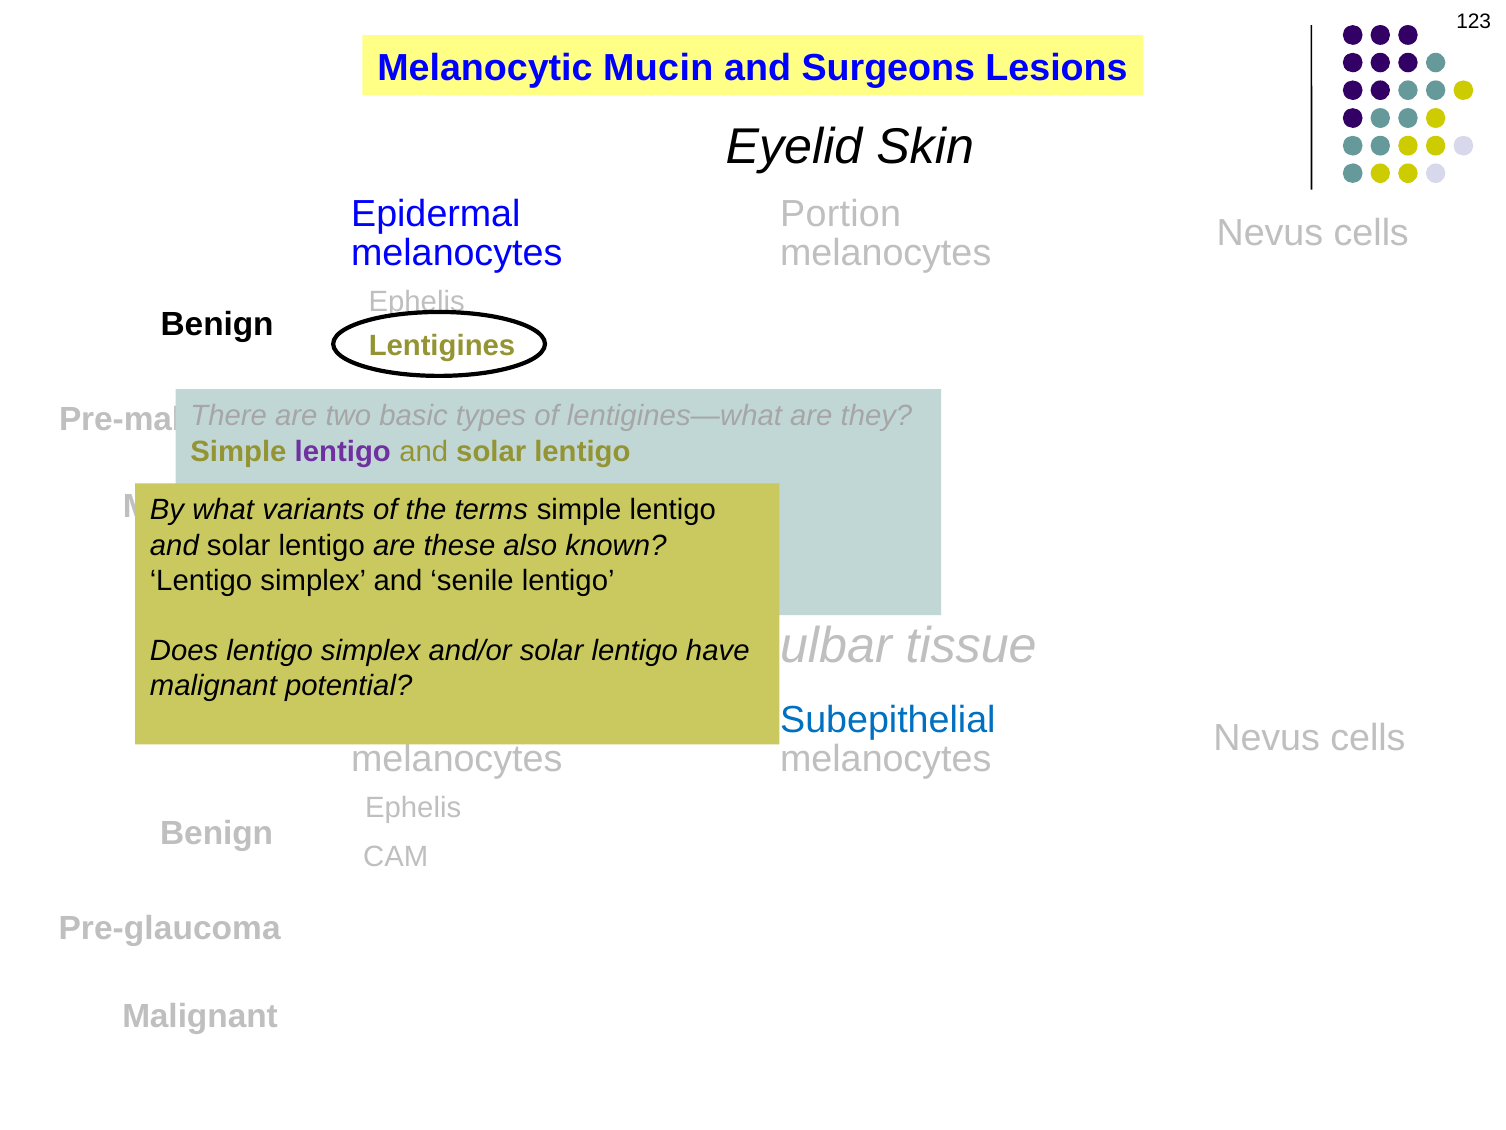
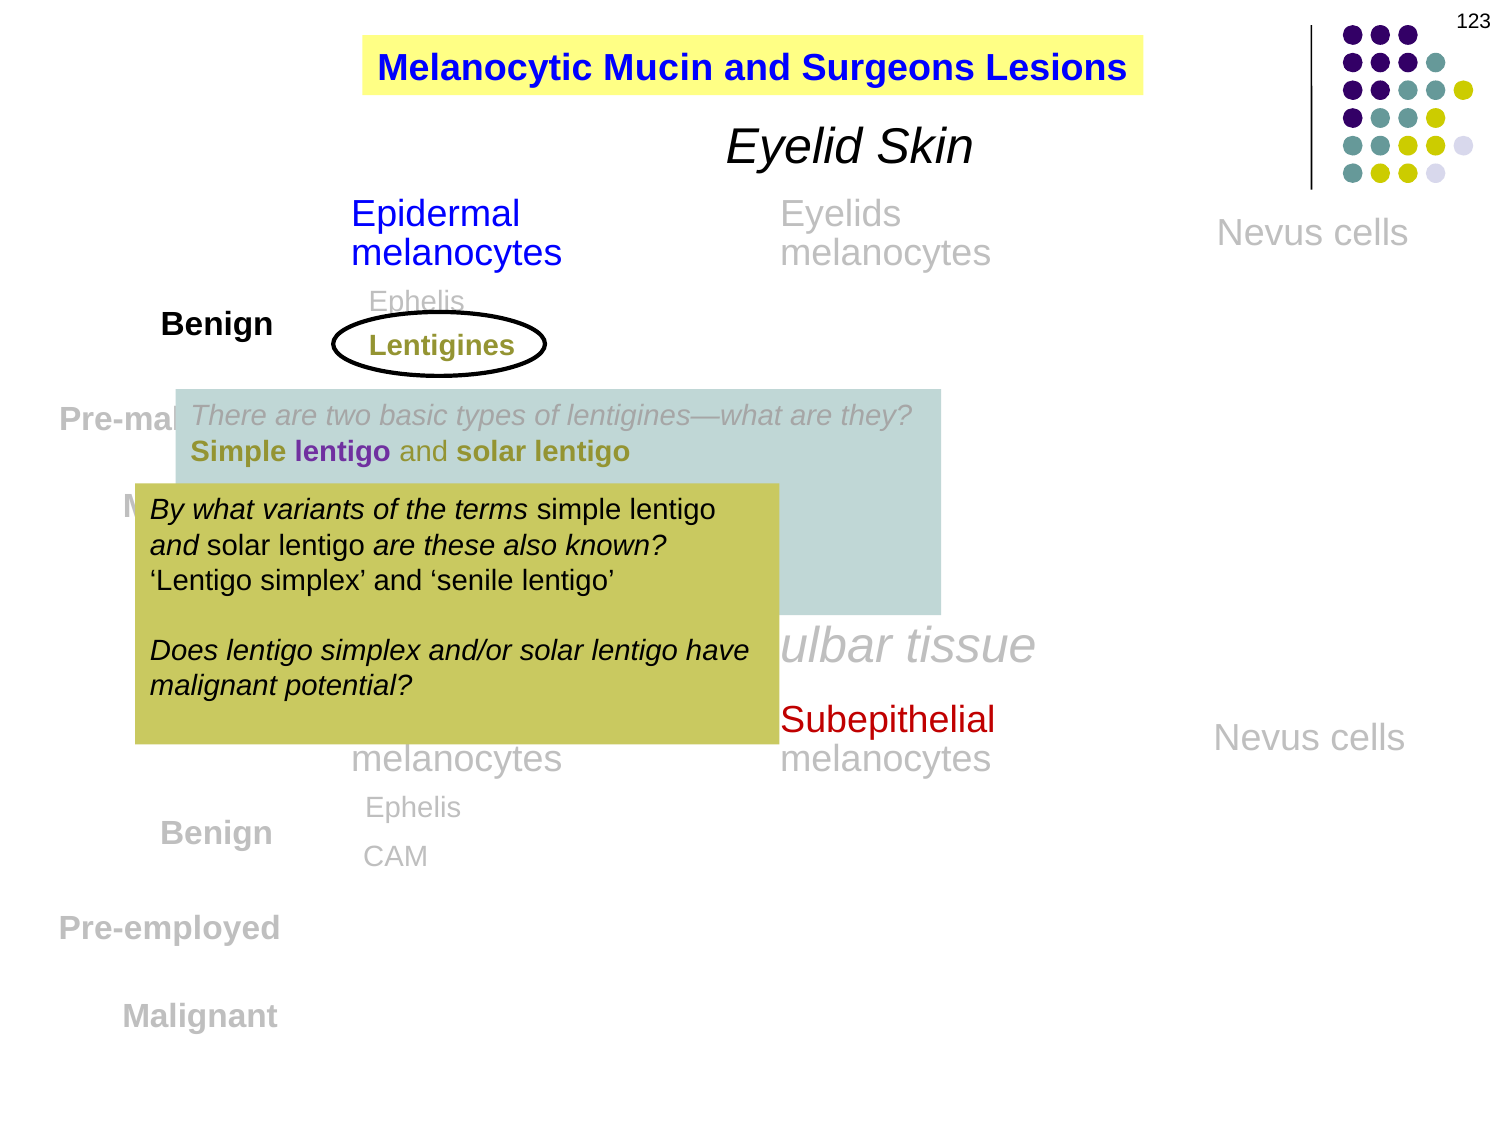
Portion: Portion -> Eyelids (841, 213)
Subepithelial colour: blue -> red (888, 719)
Pre-glaucoma: Pre-glaucoma -> Pre-employed (170, 928)
